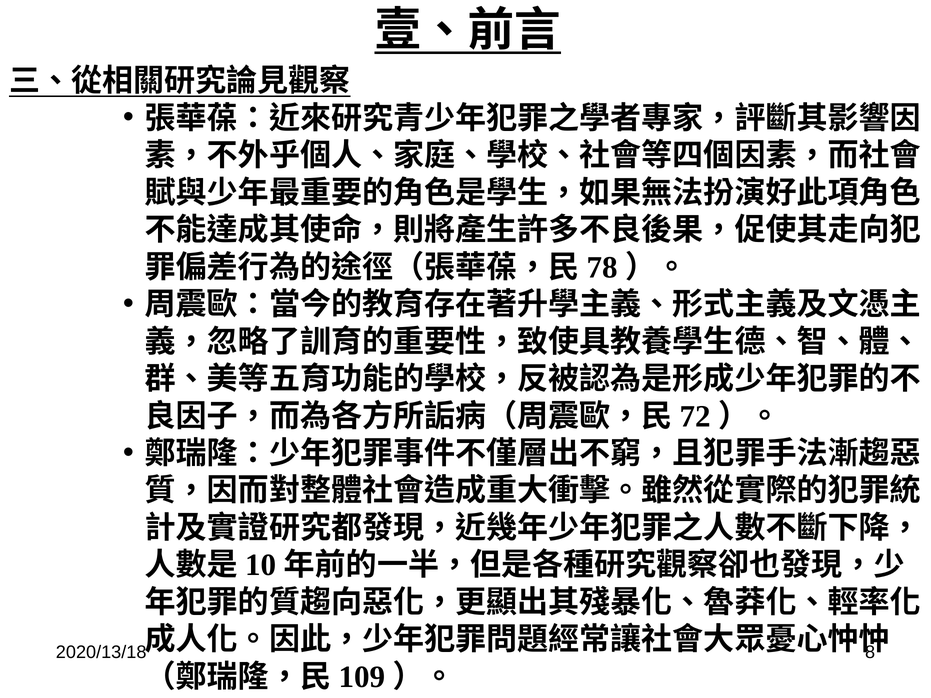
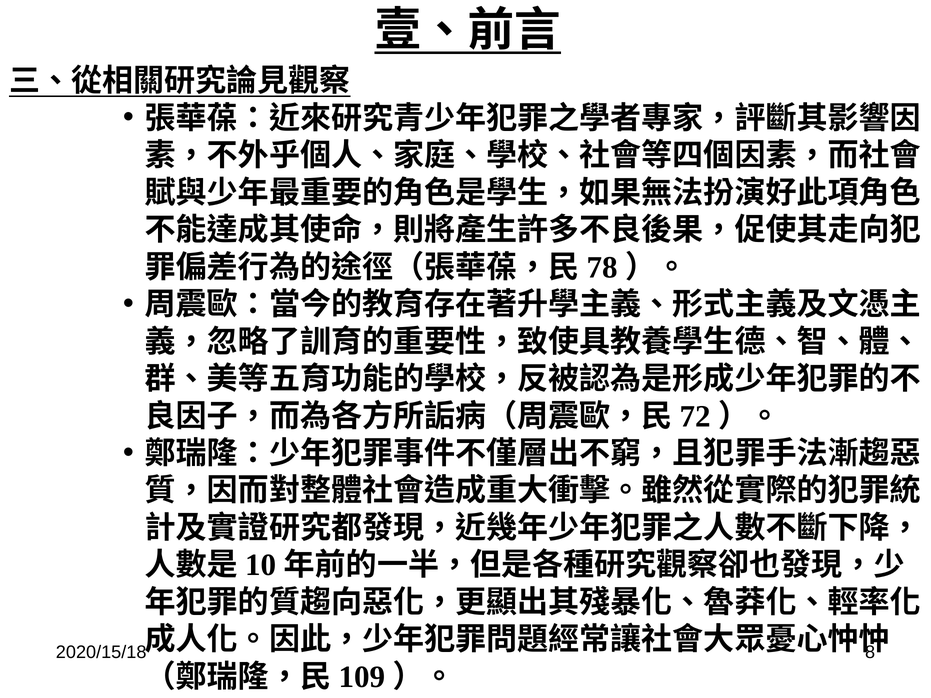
2020/13/18: 2020/13/18 -> 2020/15/18 (101, 653)
